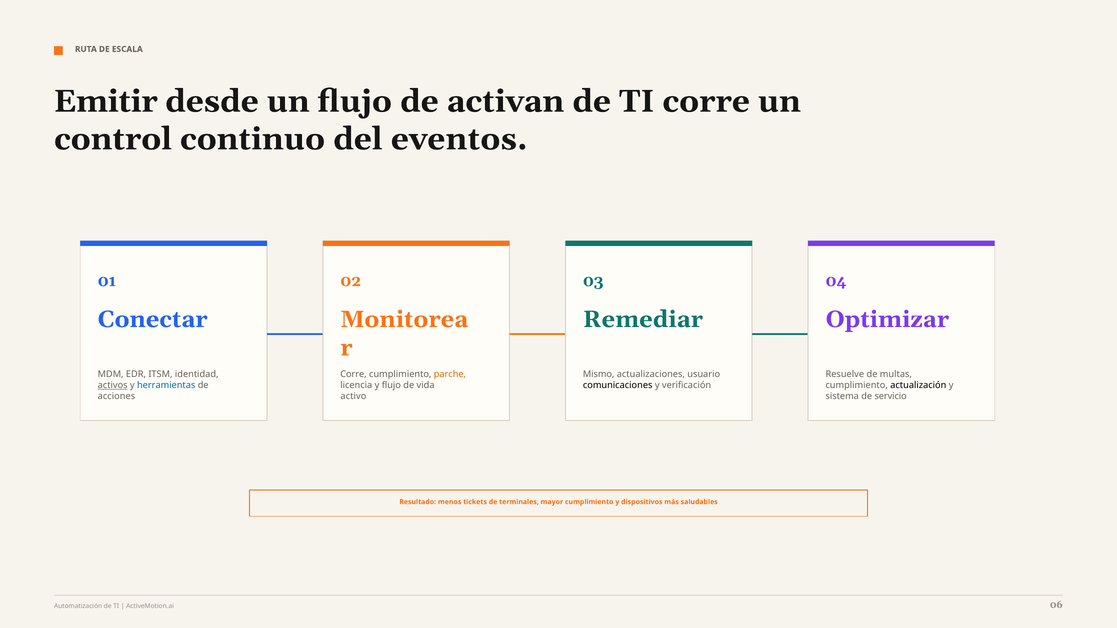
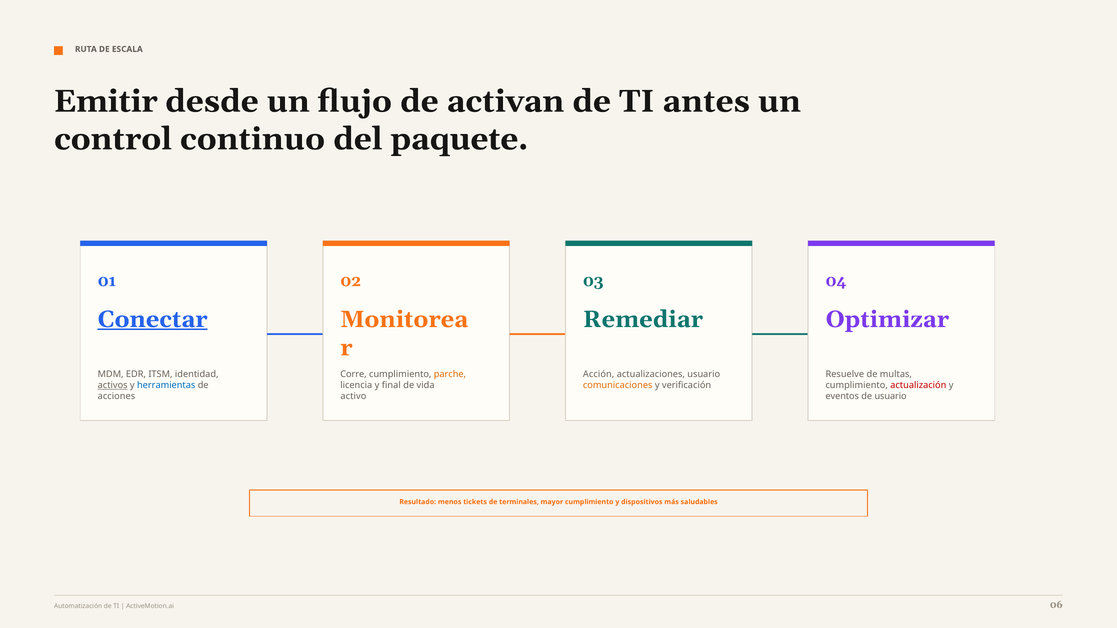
TI corre: corre -> antes (706, 101)
eventos: eventos -> paquete (459, 139)
Conectar underline: none -> present (153, 319)
Mismo: Mismo -> Acción (599, 374)
y flujo: flujo -> final (391, 385)
comunicaciones colour: black -> orange (618, 385)
actualización colour: black -> red (918, 385)
sistema: sistema -> eventos (842, 396)
de servicio: servicio -> usuario (891, 396)
